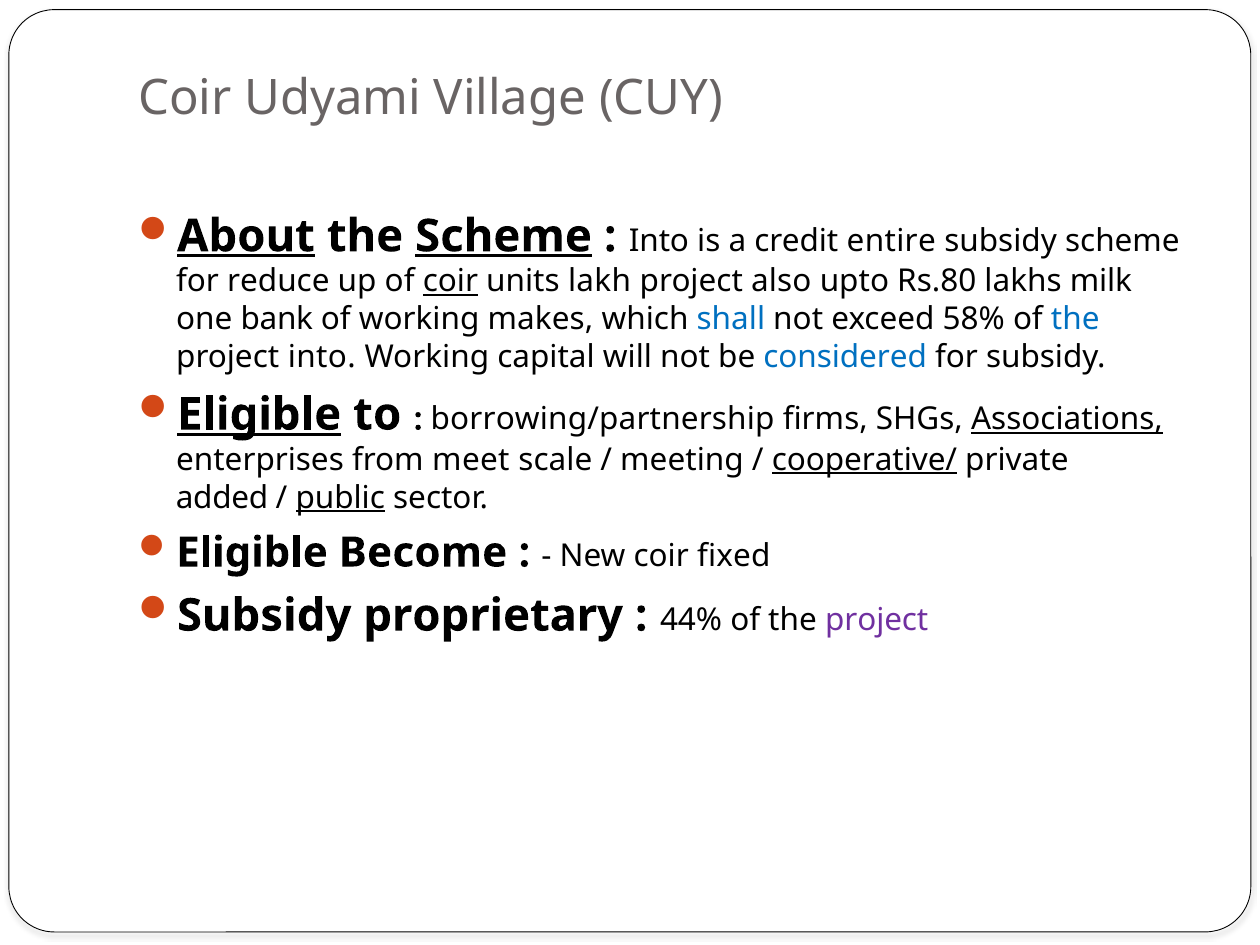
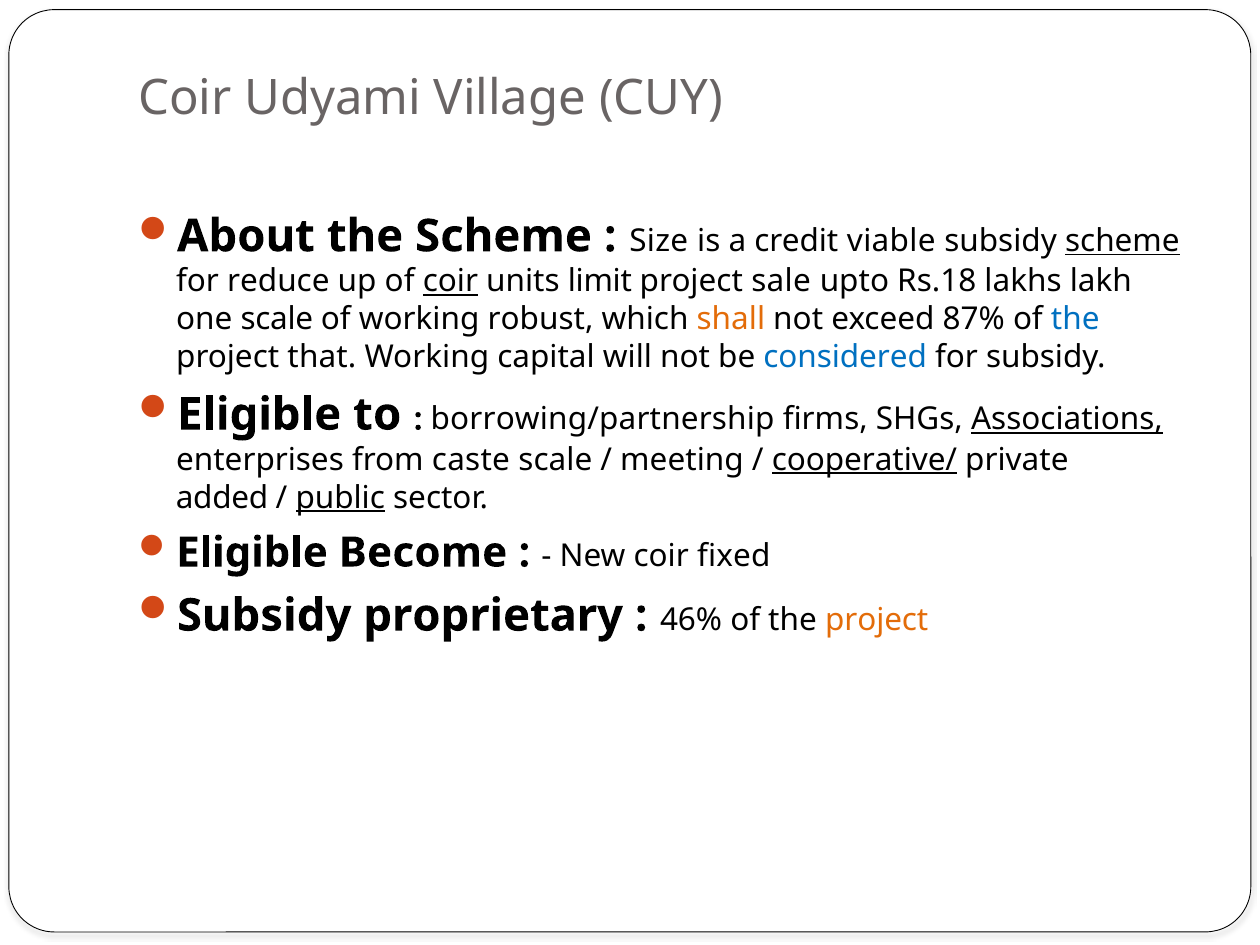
About underline: present -> none (246, 236)
Scheme underline: present -> none (504, 236)
Into: Into -> Size (659, 241)
entire: entire -> viable (891, 241)
scheme underline: none -> present (1122, 241)
lakh: lakh -> limit (600, 282)
also: also -> sale (781, 282)
Rs.80: Rs.80 -> Rs.18 (937, 282)
milk: milk -> lakh (1101, 282)
one bank: bank -> scale (277, 319)
makes: makes -> robust (541, 319)
shall colour: blue -> orange (731, 319)
58%: 58% -> 87% (974, 319)
project into: into -> that (322, 357)
Eligible underline: present -> none (259, 415)
meet: meet -> caste (471, 460)
44%: 44% -> 46% (691, 620)
project colour: purple -> orange (877, 620)
